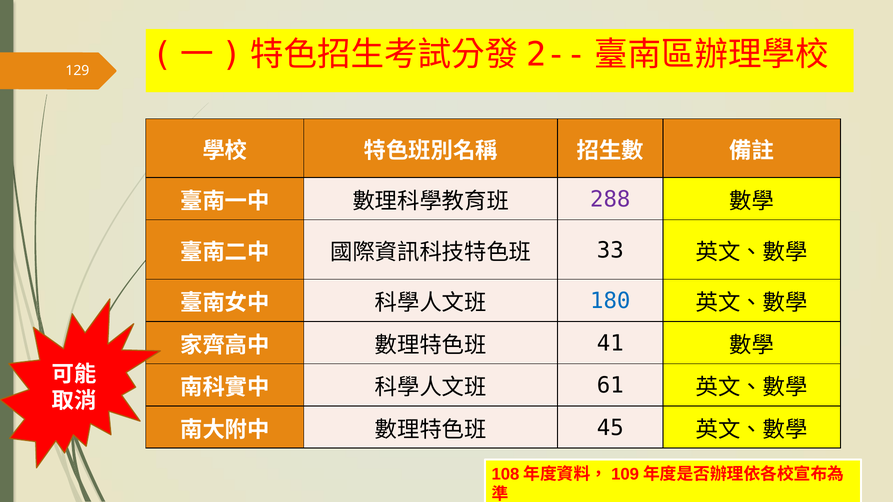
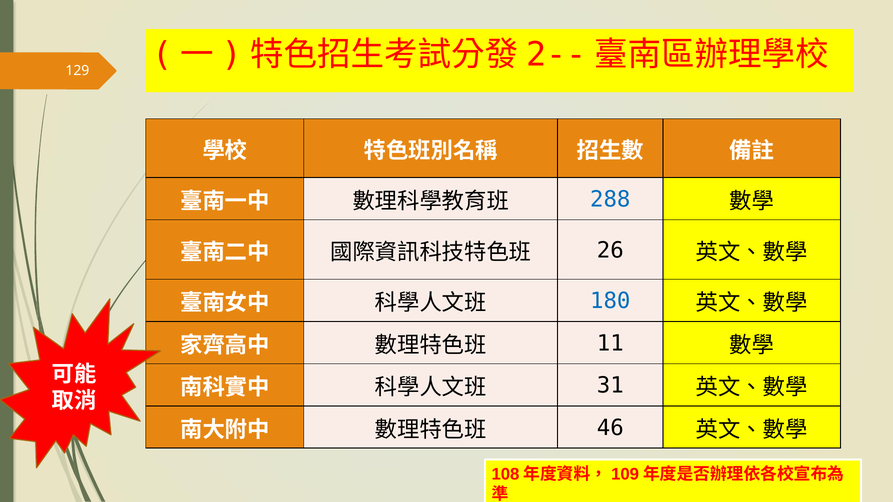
288 colour: purple -> blue (610, 200)
33: 33 -> 26 (610, 250)
41: 41 -> 11 (610, 344)
61: 61 -> 31 (610, 386)
45: 45 -> 46 (610, 428)
